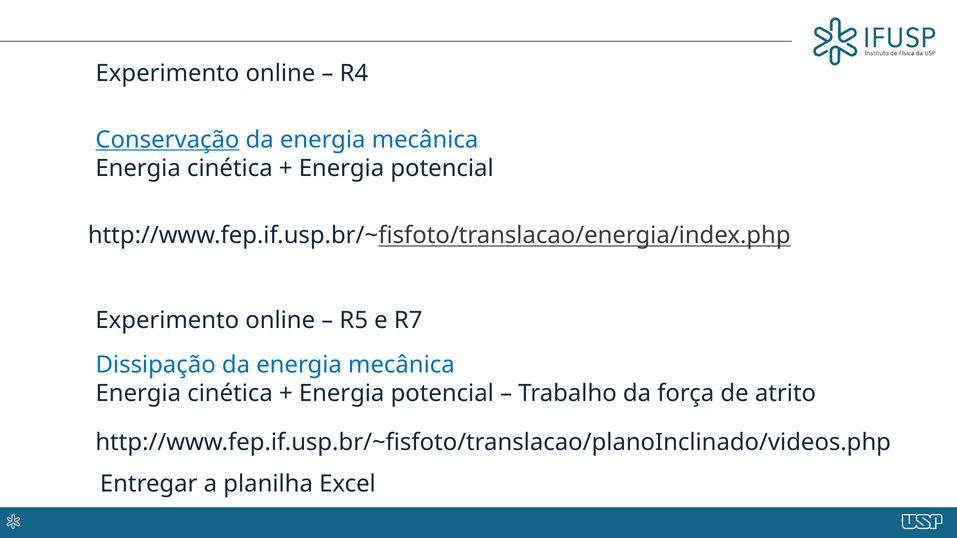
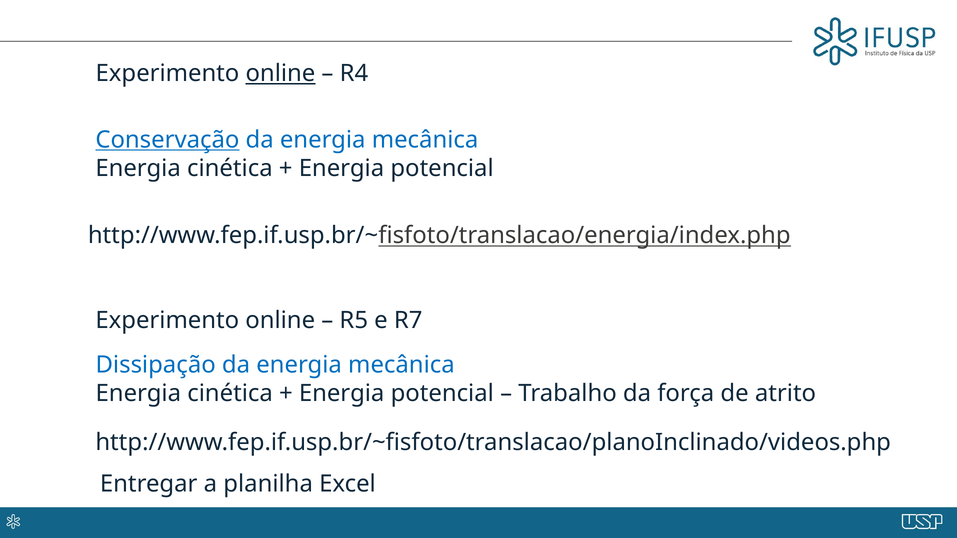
online underline: none -> present (280, 73)
